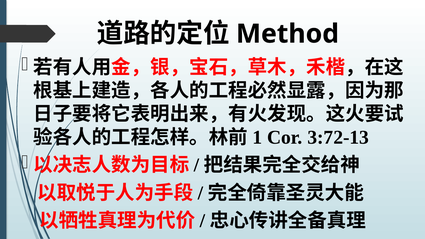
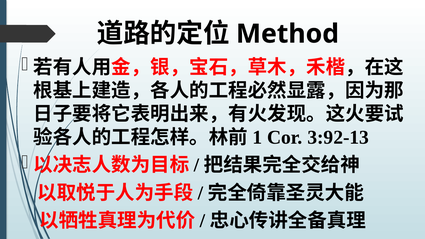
3:72-13: 3:72-13 -> 3:92-13 (338, 137)
